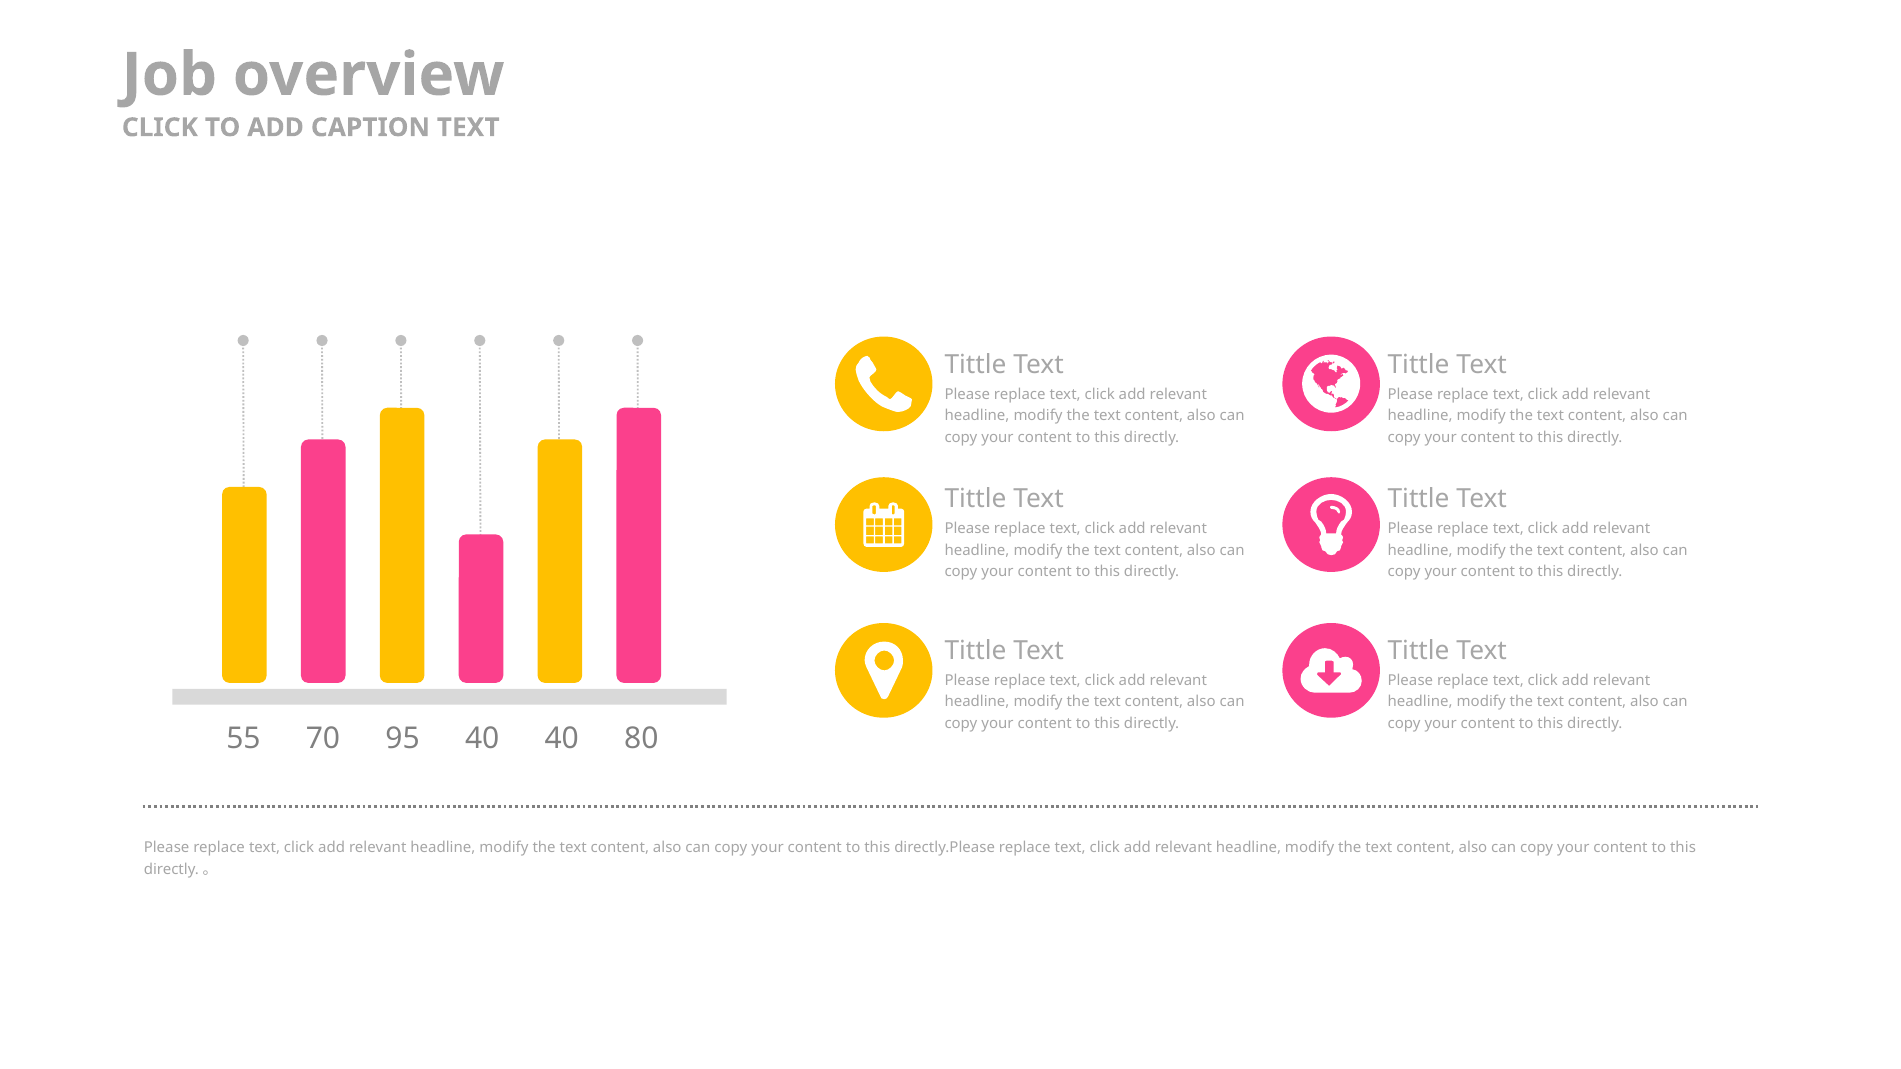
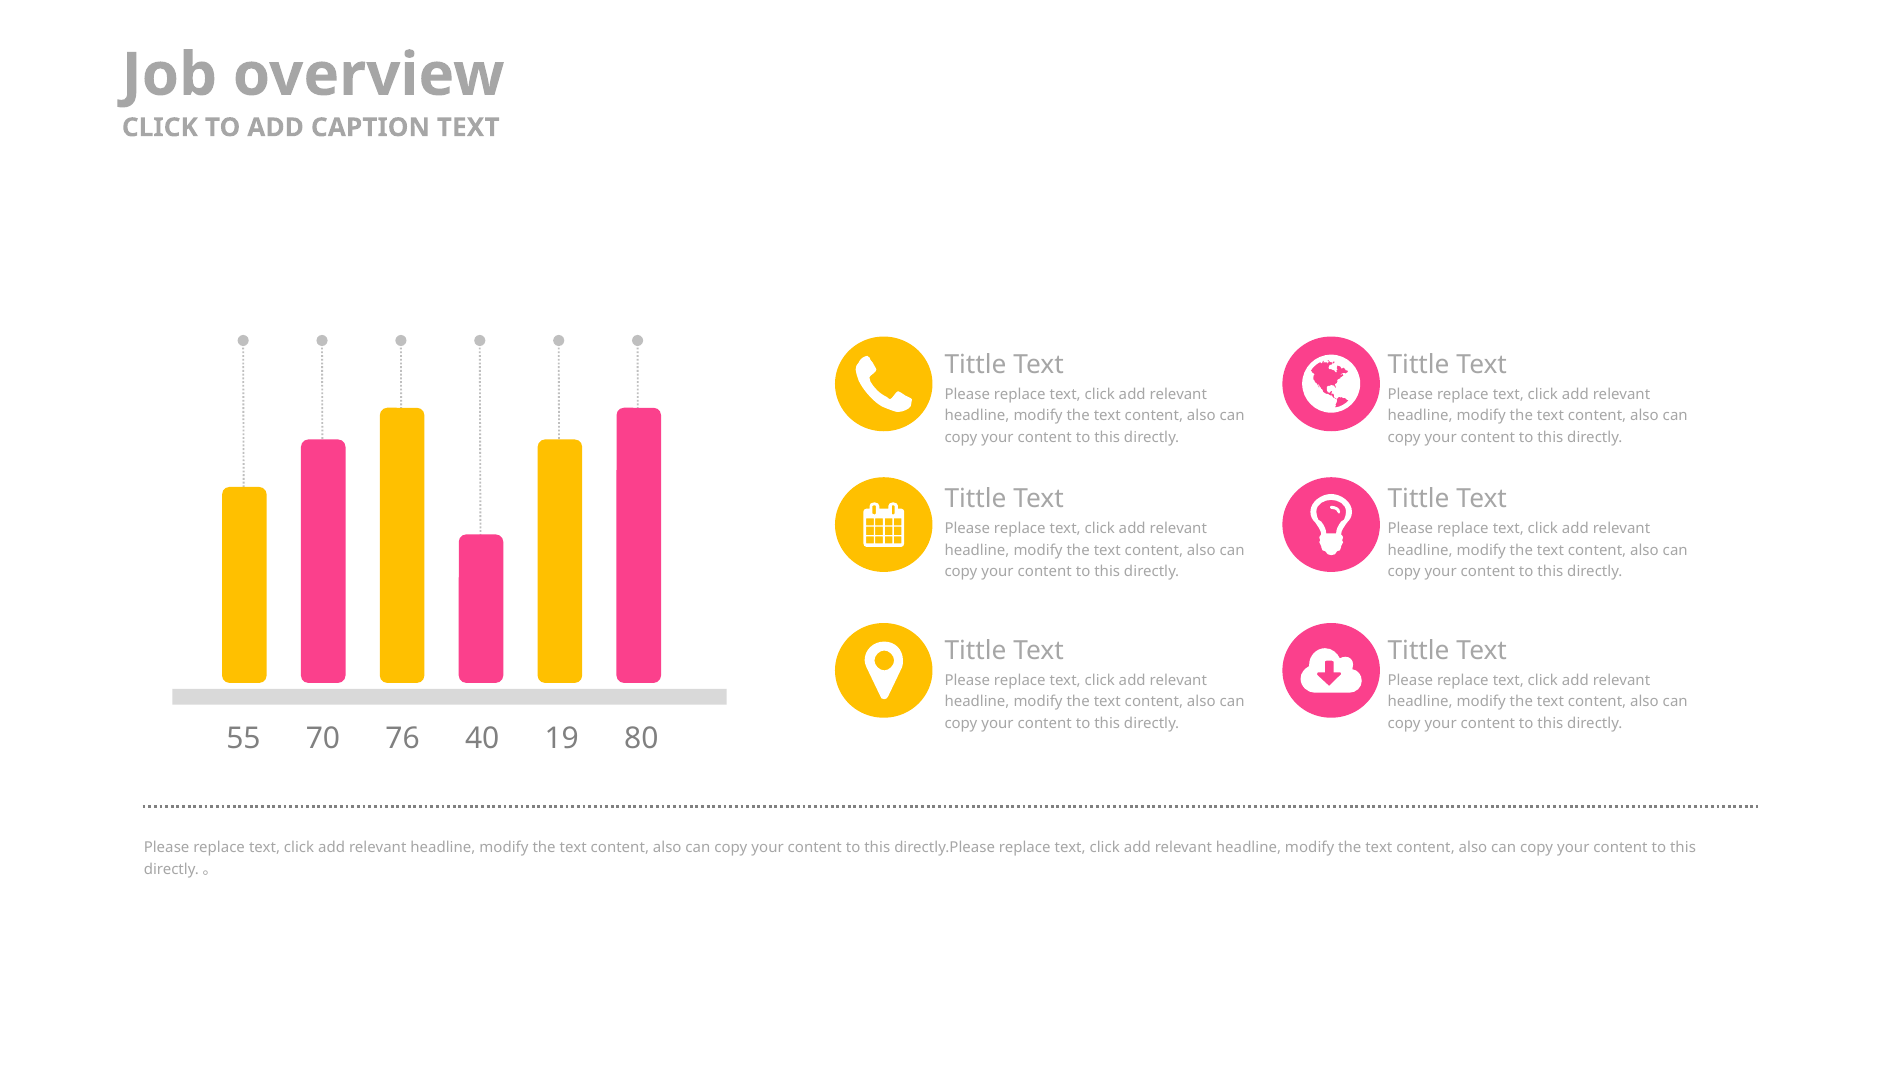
95: 95 -> 76 (403, 738)
40 40: 40 -> 19 (562, 738)
